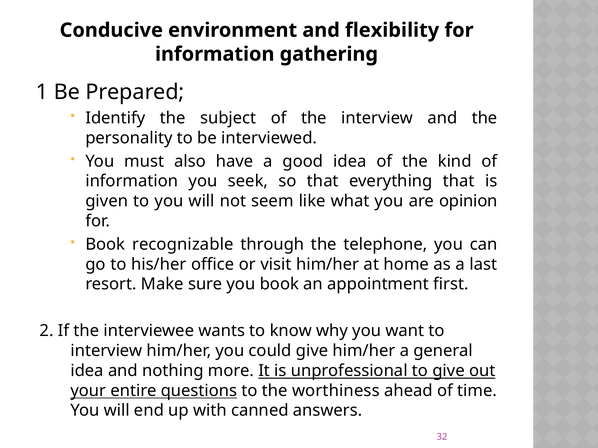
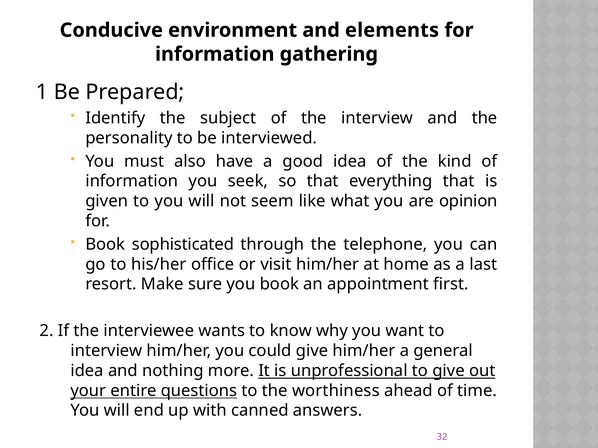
flexibility: flexibility -> elements (392, 30)
recognizable: recognizable -> sophisticated (183, 245)
